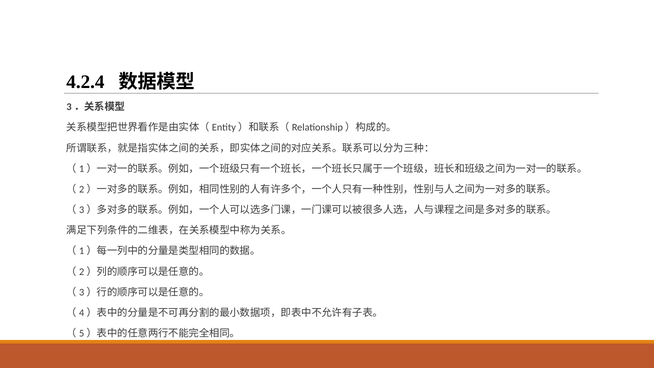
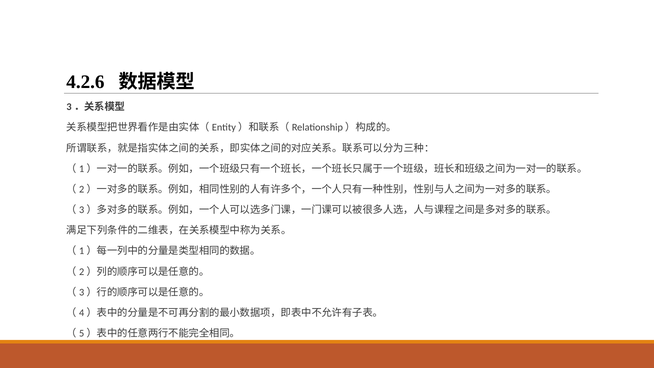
4.2.4: 4.2.4 -> 4.2.6 (85, 82)
